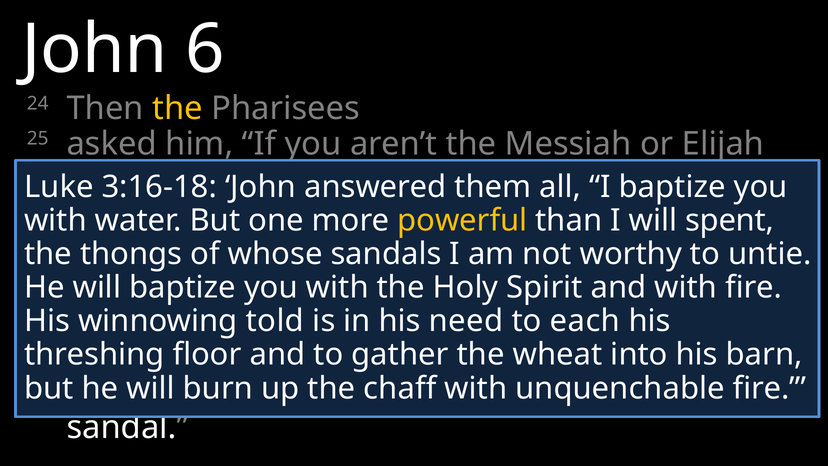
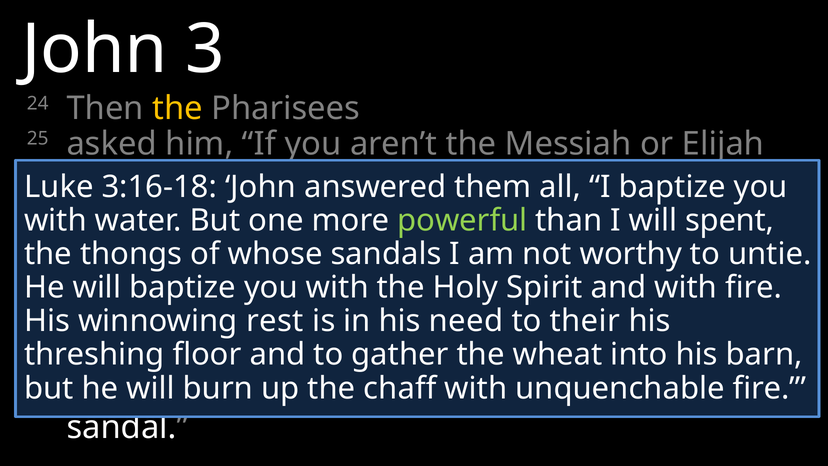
6: 6 -> 3 (205, 49)
powerful colour: yellow -> light green (462, 220)
told: told -> rest (275, 321)
each: each -> their (585, 321)
